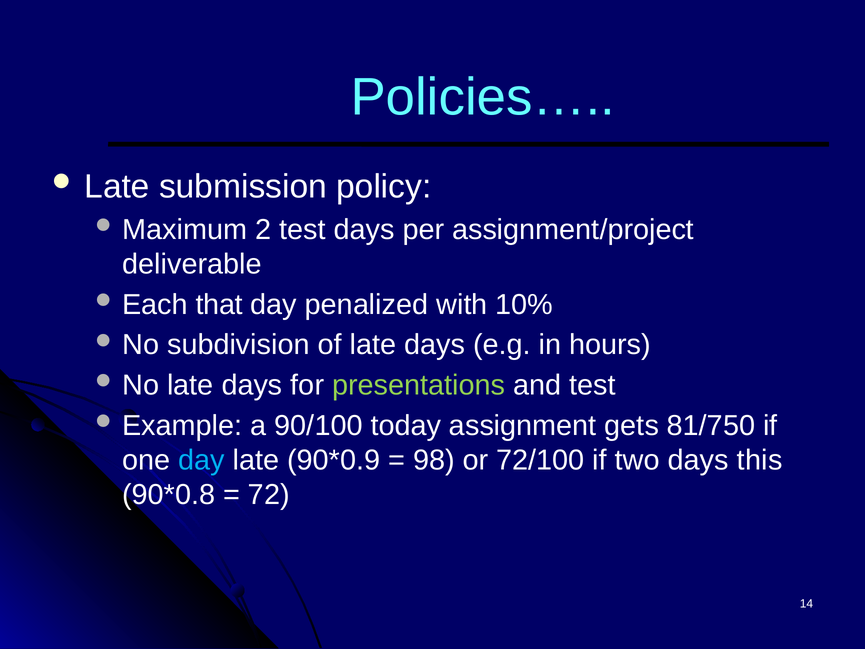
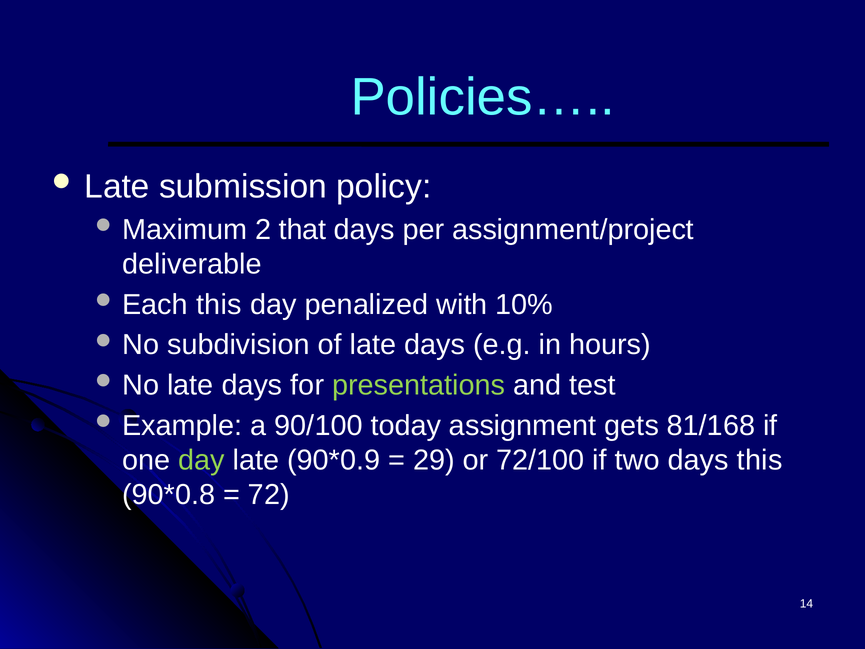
2 test: test -> that (303, 229)
Each that: that -> this (219, 304)
81/750: 81/750 -> 81/168 (711, 426)
day colour: light blue -> light green (202, 460)
98: 98 -> 29 (434, 460)
